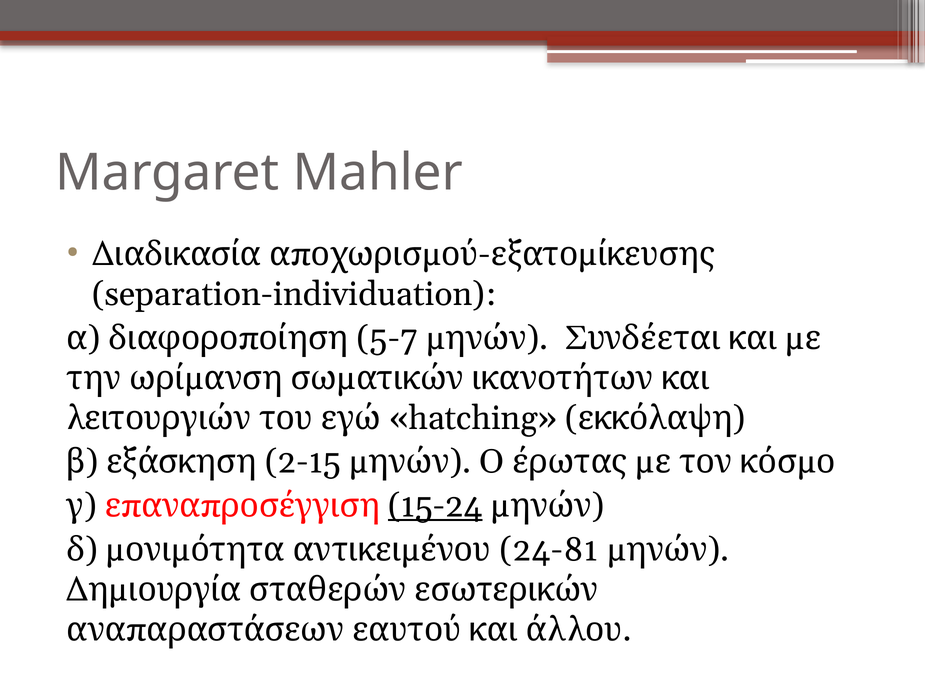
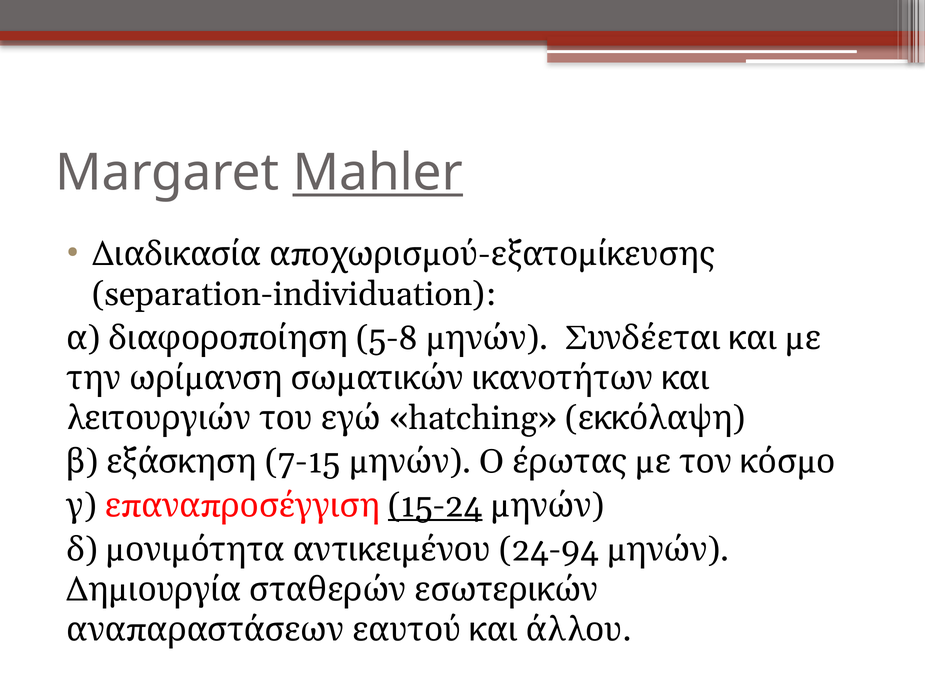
Mahler underline: none -> present (378, 173)
5-7: 5-7 -> 5-8 (387, 338)
2-15: 2-15 -> 7-15 (303, 462)
24-81: 24-81 -> 24-94 (549, 550)
